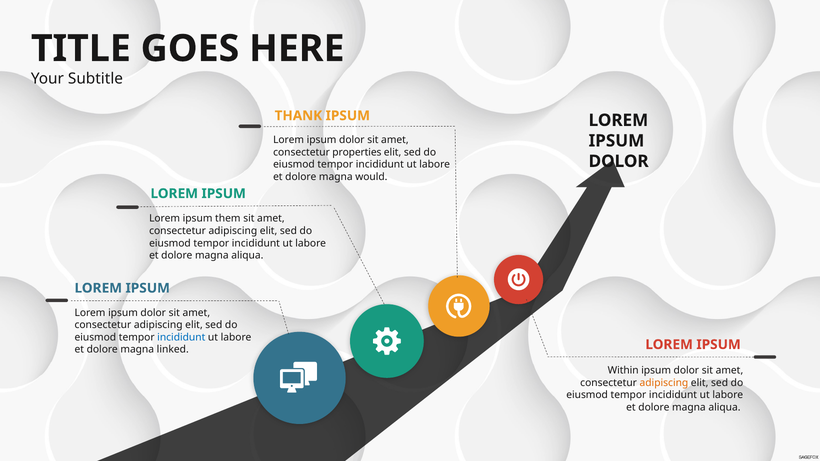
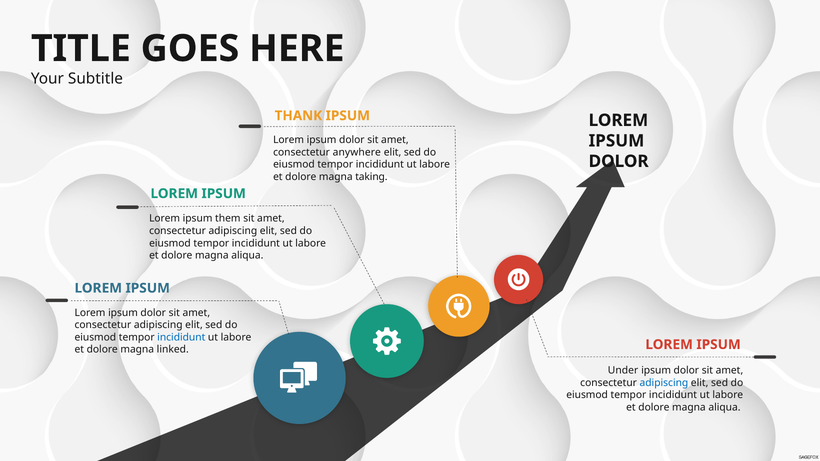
properties: properties -> anywhere (357, 152)
would: would -> taking (371, 177)
Within: Within -> Under (623, 371)
adipiscing colour: orange -> blue (664, 383)
